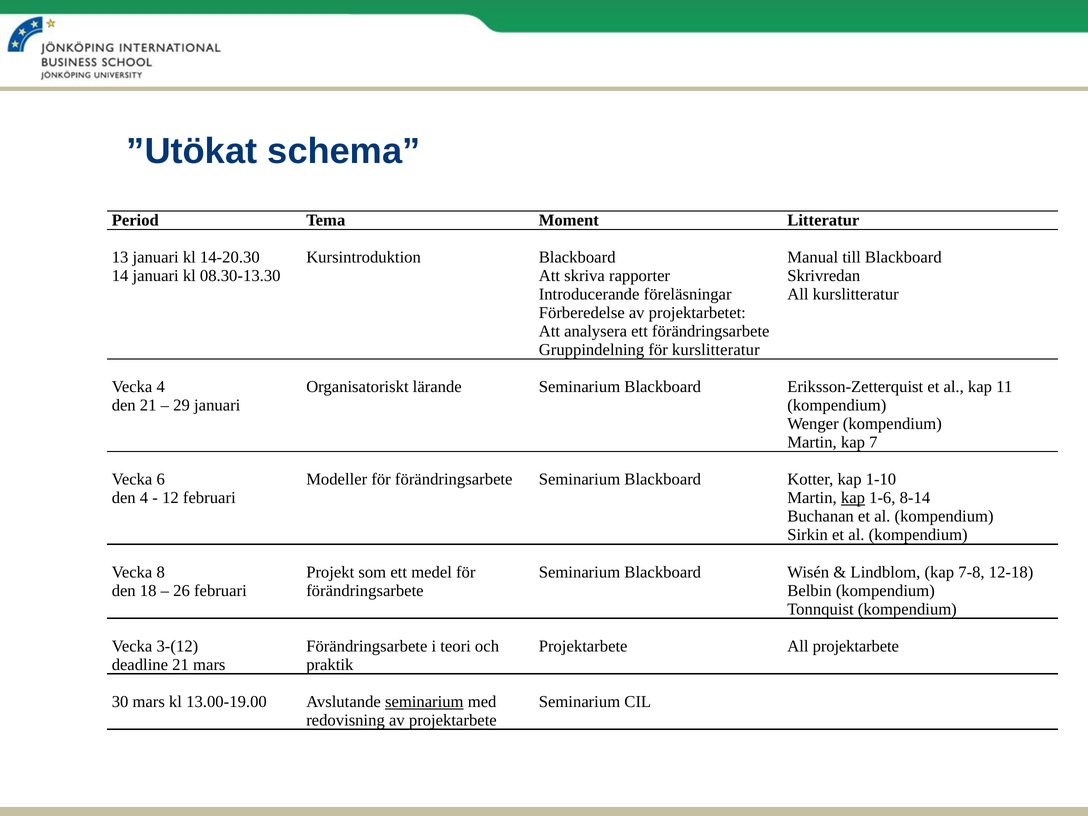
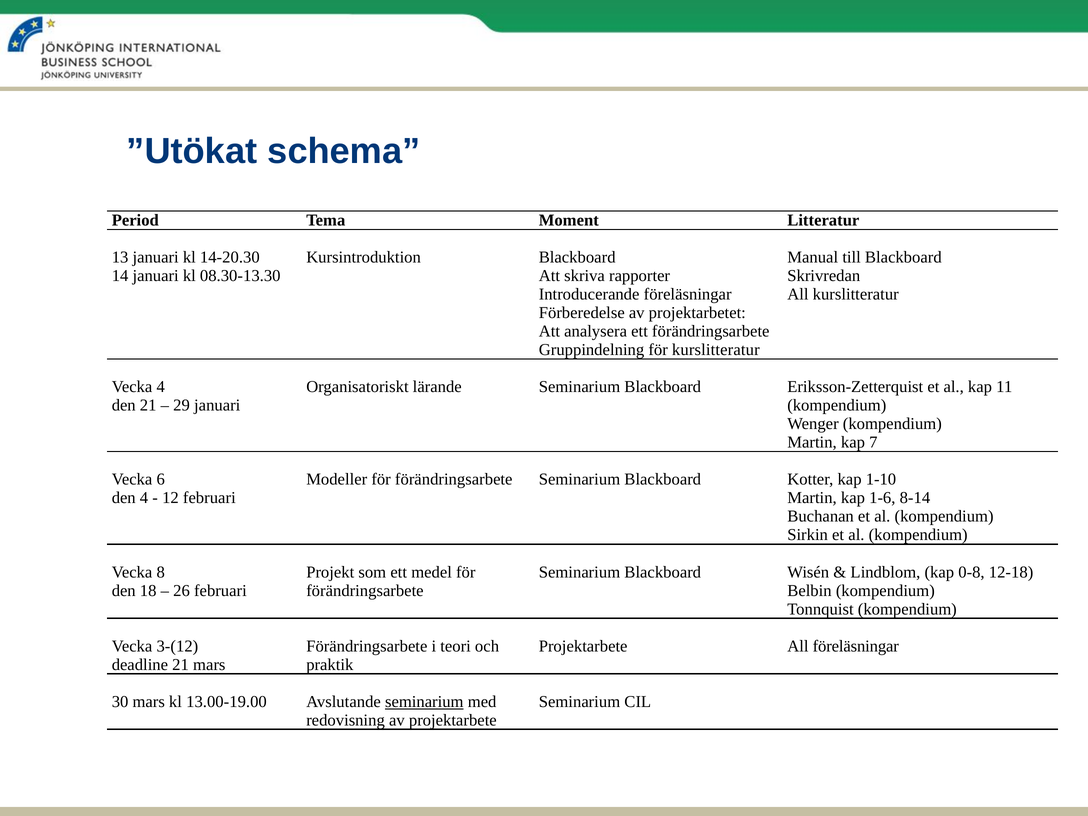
kap underline: present -> none (853, 498)
7-8: 7-8 -> 0-8 (971, 572)
All projektarbete: projektarbete -> föreläsningar (856, 646)
